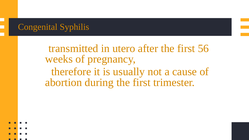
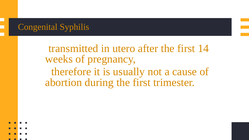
56: 56 -> 14 (203, 48)
